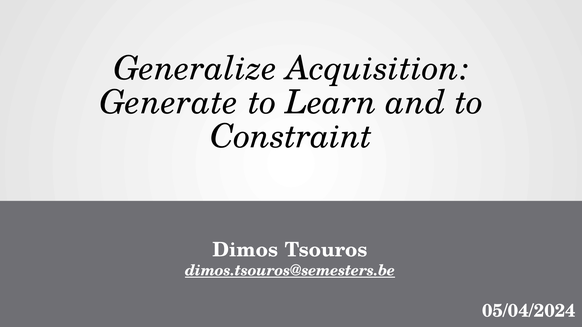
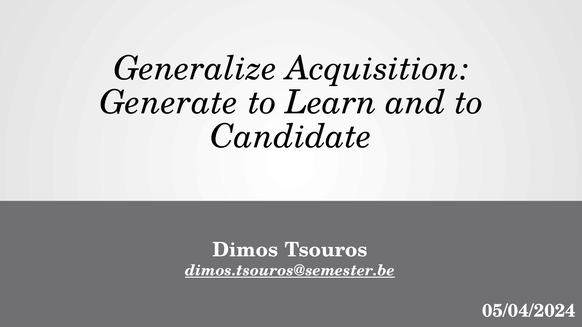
Constraint: Constraint -> Candidate (291, 137)
dimos.tsouros@semesters.be: dimos.tsouros@semesters.be -> dimos.tsouros@semester.be (290, 271)
